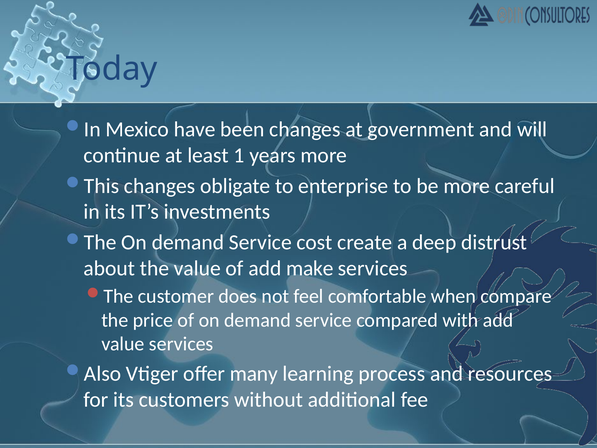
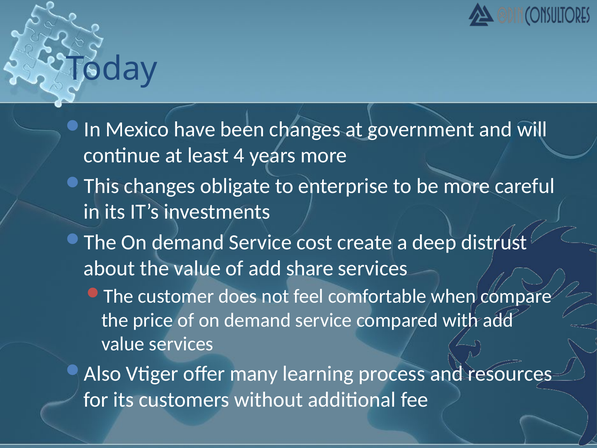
1: 1 -> 4 (239, 155)
make: make -> share (310, 268)
